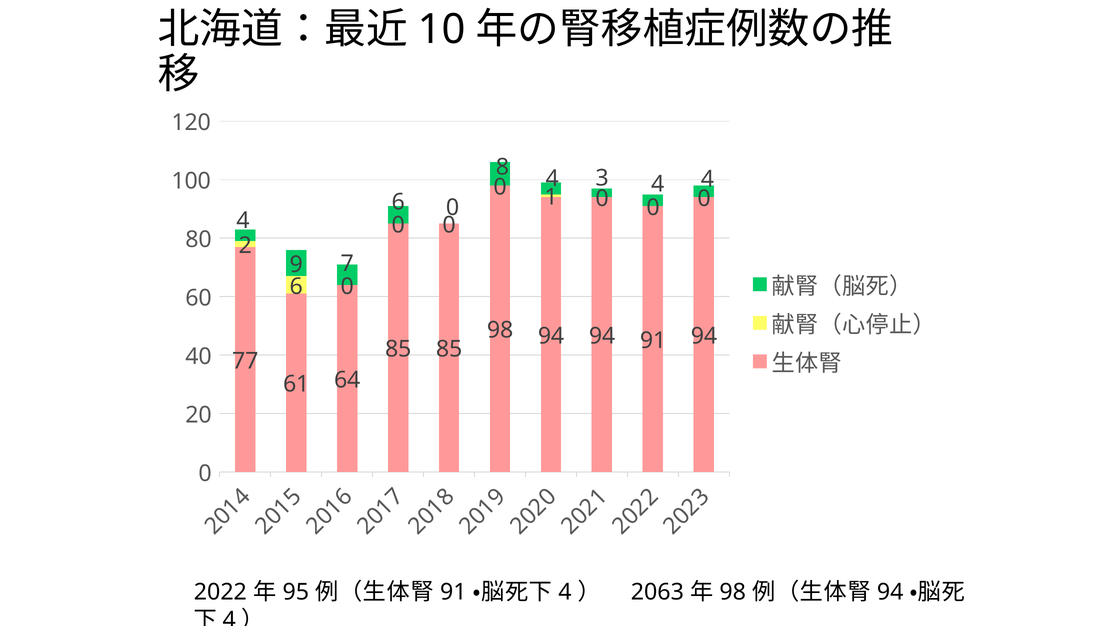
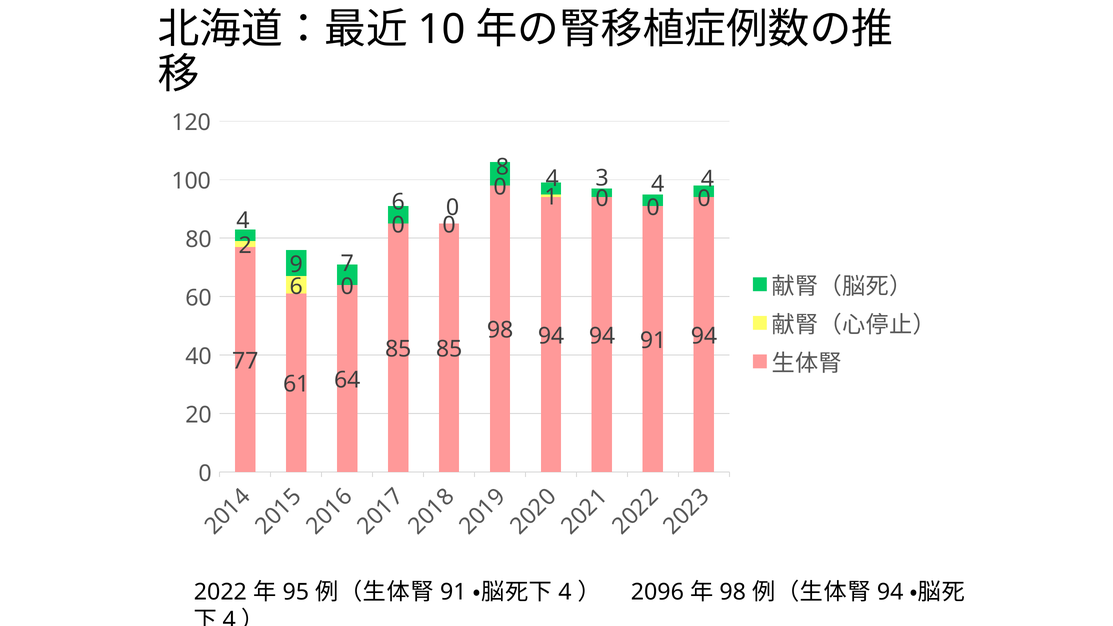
2063: 2063 -> 2096 (657, 592)
